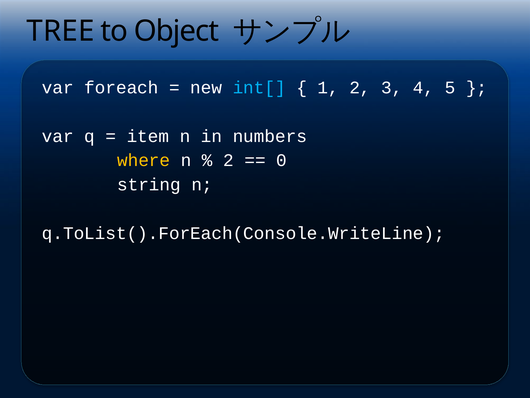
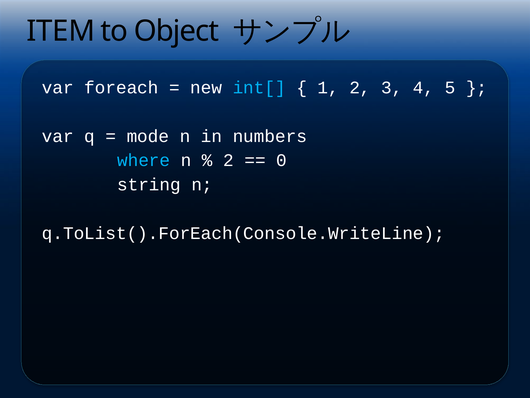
TREE: TREE -> ITEM (61, 31)
item: item -> mode (148, 136)
where colour: yellow -> light blue (144, 160)
